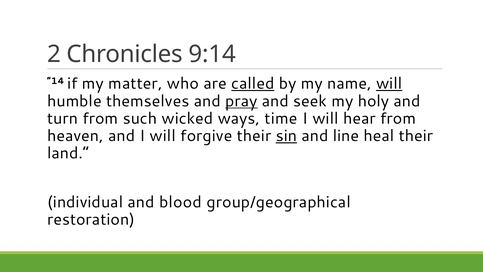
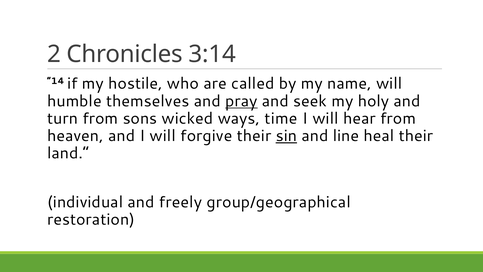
9:14: 9:14 -> 3:14 (212, 54)
matter: matter -> hostile (135, 84)
called underline: present -> none (253, 84)
will underline: present -> none (389, 84)
such: such -> sons (140, 118)
blood: blood -> freely (181, 202)
